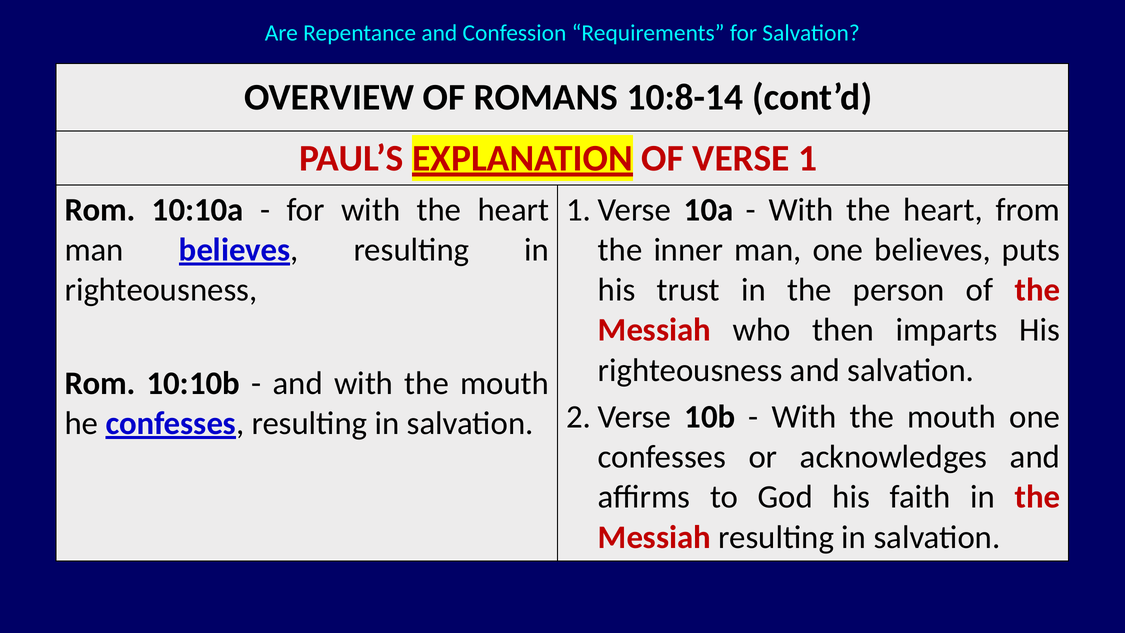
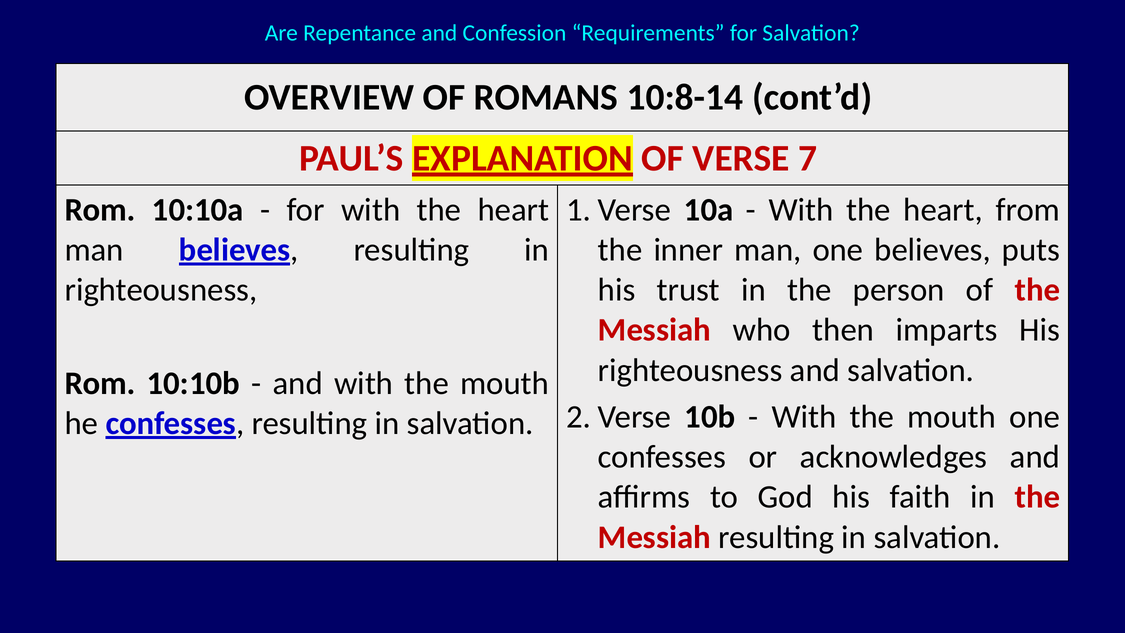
1: 1 -> 7 (808, 158)
